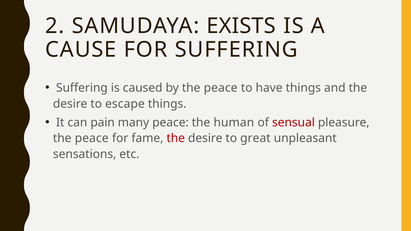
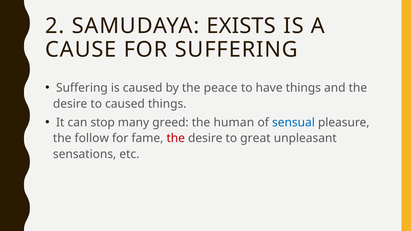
to escape: escape -> caused (125, 104)
pain: pain -> stop (103, 123)
many peace: peace -> greed (170, 123)
sensual colour: red -> blue (293, 123)
peace: peace -> follow (92, 138)
